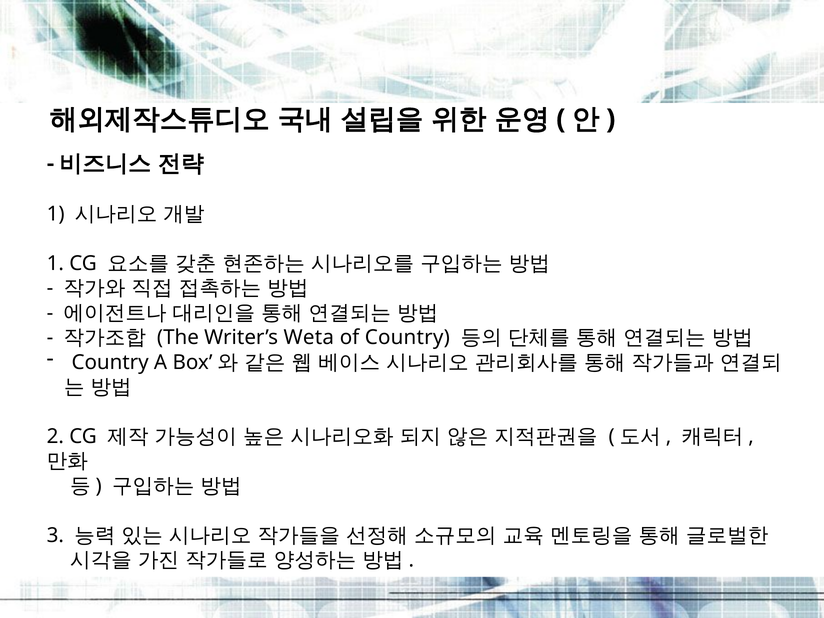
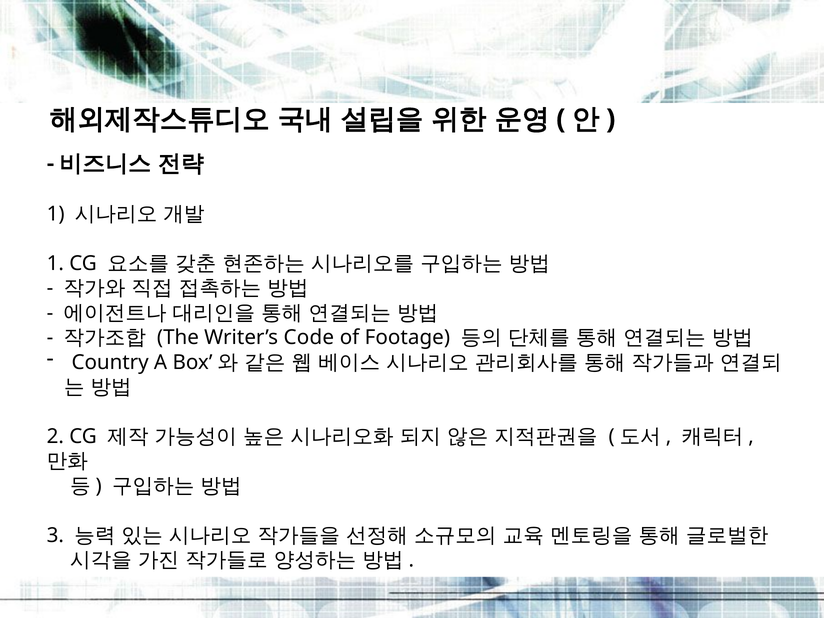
Weta: Weta -> Code (309, 338)
of Country: Country -> Footage (407, 338)
